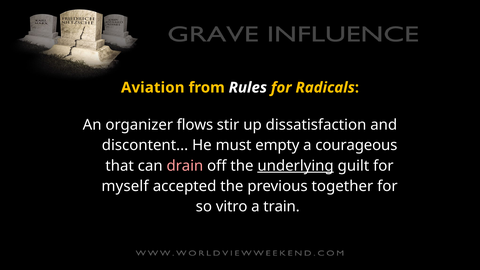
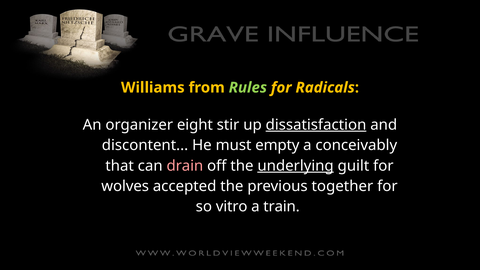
Aviation: Aviation -> Williams (153, 88)
Rules colour: white -> light green (248, 88)
flows: flows -> eight (195, 125)
dissatisfaction underline: none -> present (316, 125)
courageous: courageous -> conceivably (356, 145)
myself: myself -> wolves (125, 186)
